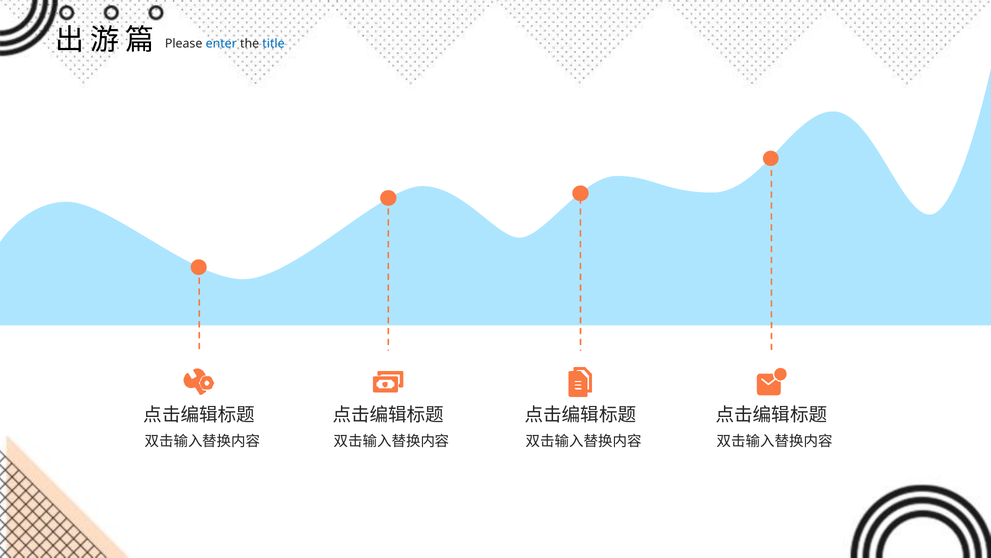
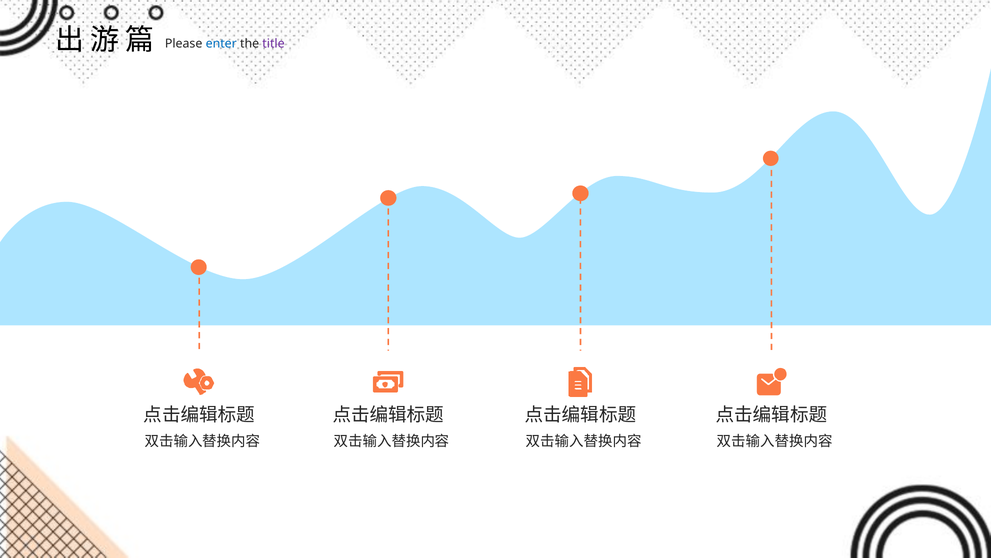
title colour: blue -> purple (273, 44)
